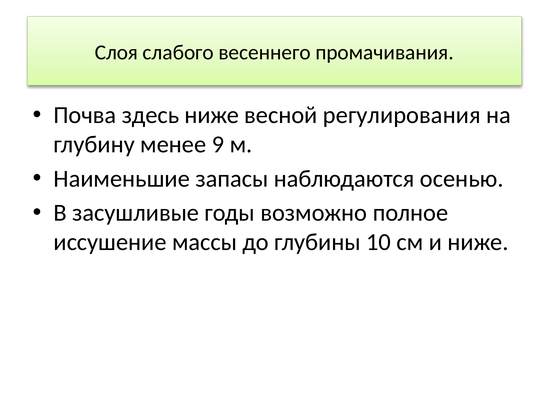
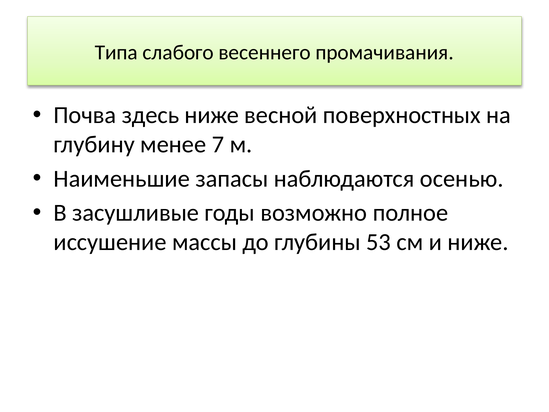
Слоя: Слоя -> Типа (116, 52)
регулирования: регулирования -> поверхностных (402, 115)
9: 9 -> 7 (218, 144)
10: 10 -> 53 (379, 242)
